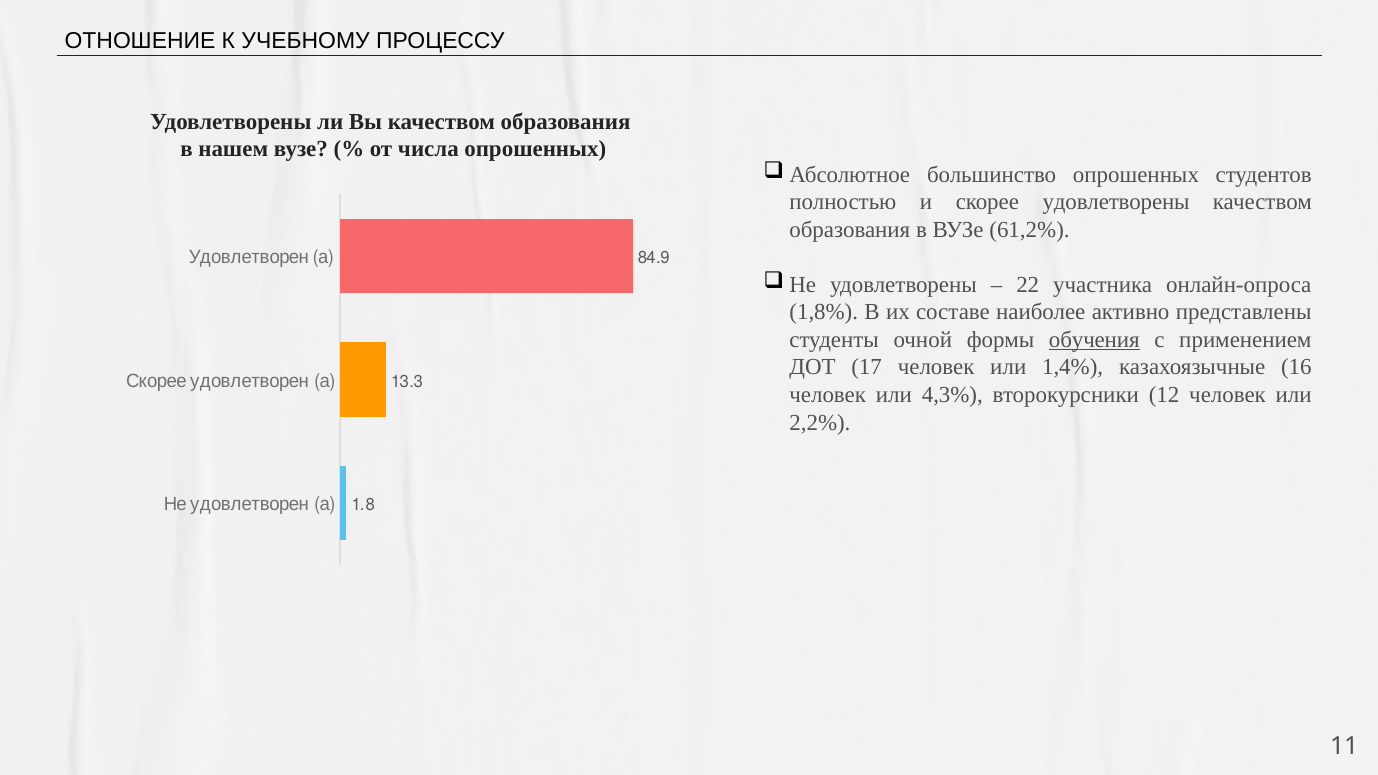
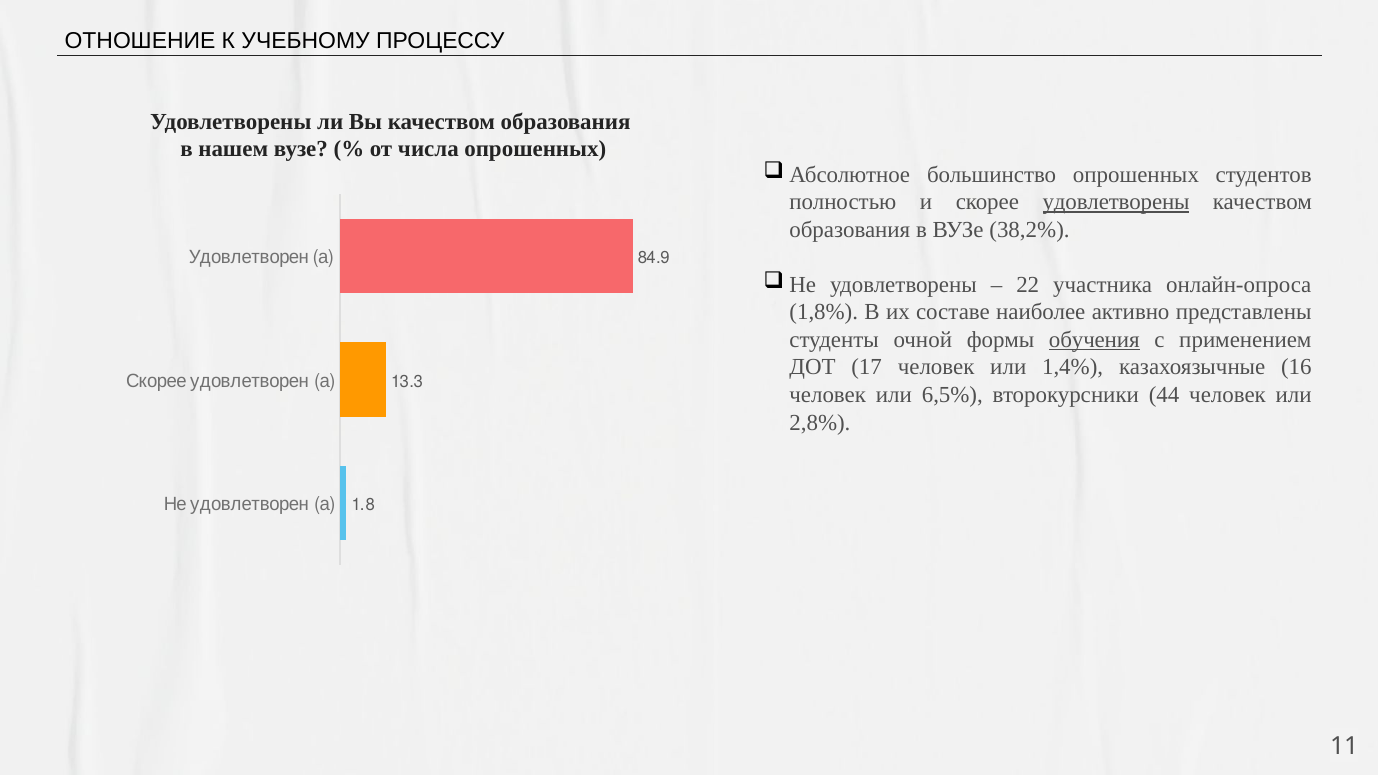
удовлетворены underline: none -> present (1116, 202)
61,2%: 61,2% -> 38,2% (1030, 230)
4,3%: 4,3% -> 6,5% (952, 395)
12: 12 -> 44 (1164, 395)
2,2%: 2,2% -> 2,8% (820, 423)
